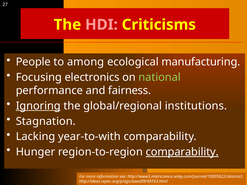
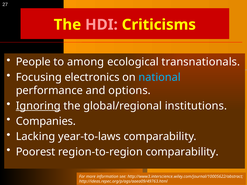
manufacturing: manufacturing -> transnationals (201, 62)
national colour: light green -> light blue (160, 77)
fairness: fairness -> options (130, 91)
Stagnation: Stagnation -> Companies (46, 121)
year-to-with: year-to-with -> year-to-laws (89, 137)
Hunger: Hunger -> Poorest (36, 152)
comparability underline: present -> none (182, 152)
